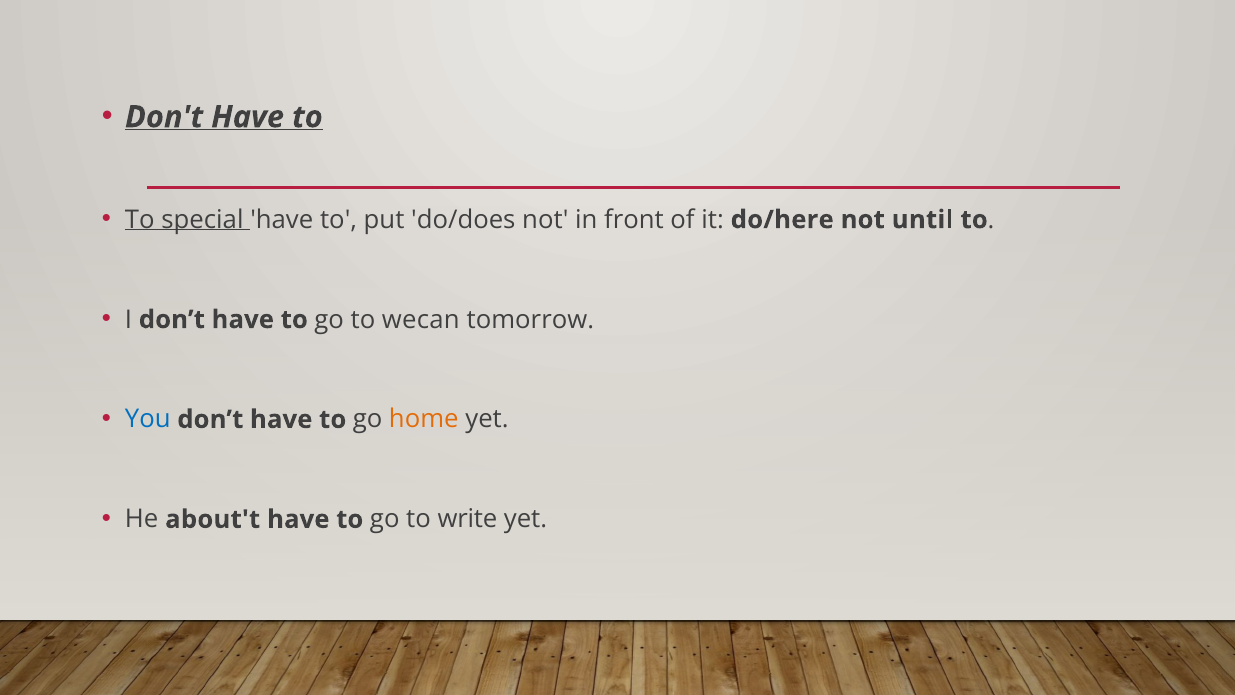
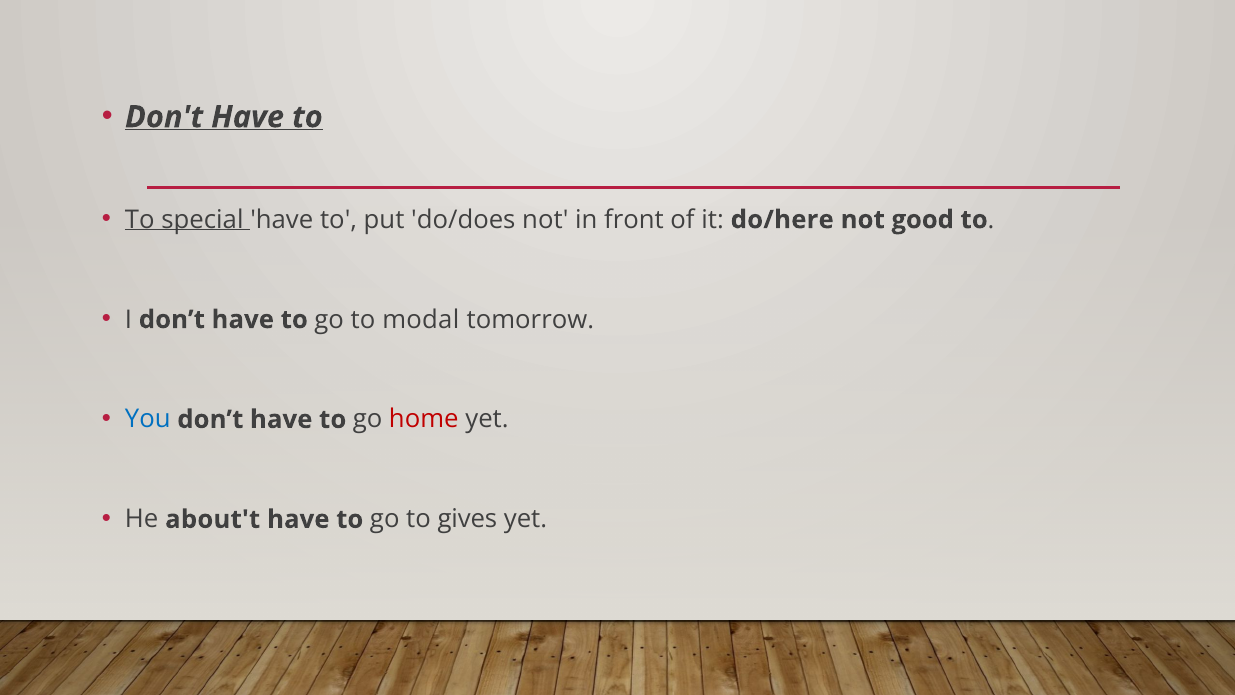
until: until -> good (923, 220)
wecan: wecan -> modal (421, 319)
home colour: orange -> red (424, 419)
write: write -> gives (467, 519)
